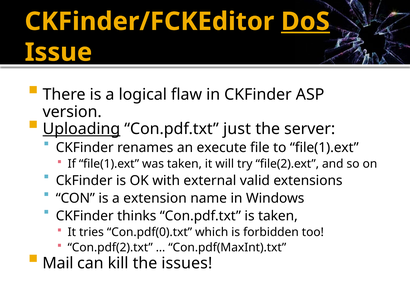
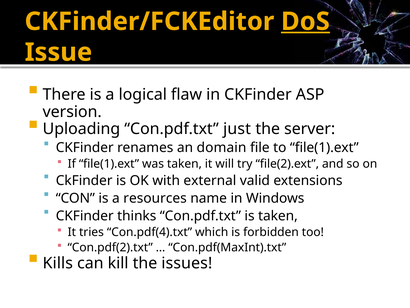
Uploading underline: present -> none (81, 129)
execute: execute -> domain (222, 147)
extension: extension -> resources (155, 198)
Con.pdf(0).txt: Con.pdf(0).txt -> Con.pdf(4).txt (150, 232)
Mail: Mail -> Kills (58, 263)
